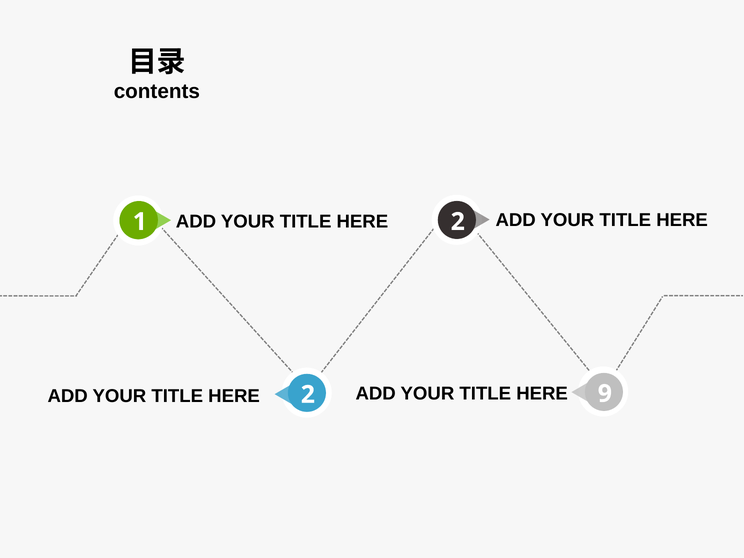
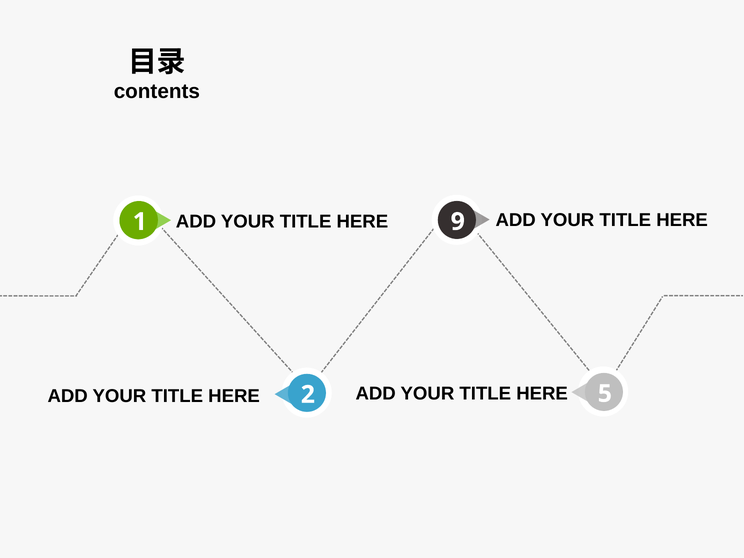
2: 2 -> 9 (458, 222)
9: 9 -> 5 (605, 394)
